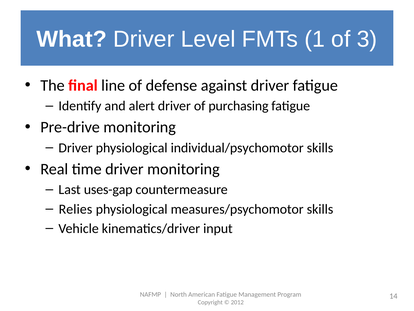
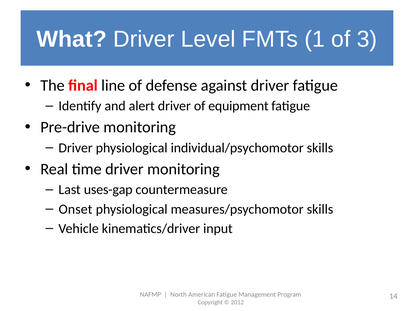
purchasing: purchasing -> equipment (238, 106)
Relies: Relies -> Onset (76, 209)
